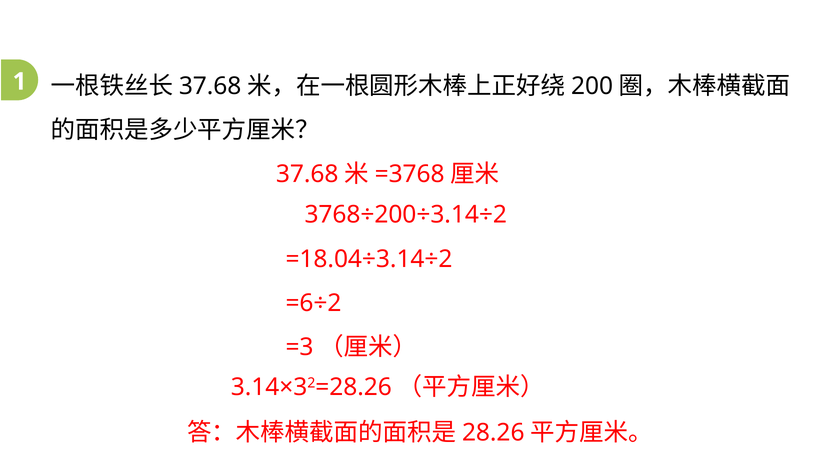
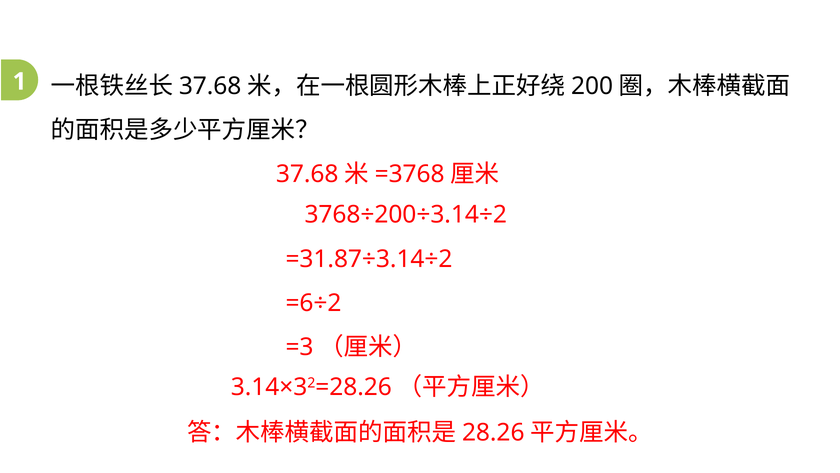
=18.04÷3.14÷2: =18.04÷3.14÷2 -> =31.87÷3.14÷2 (369, 259)
